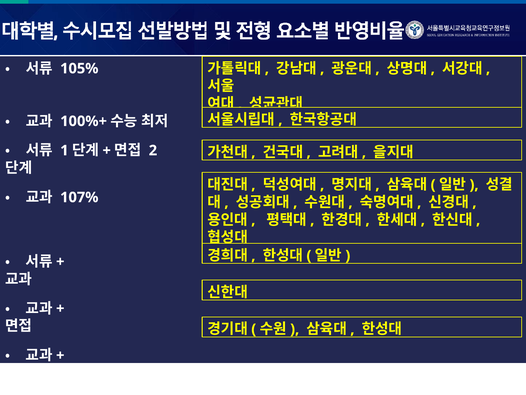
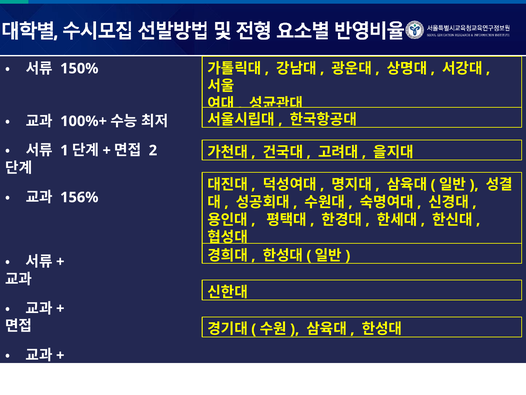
105%: 105% -> 150% (79, 68)
107%: 107% -> 156% (79, 197)
